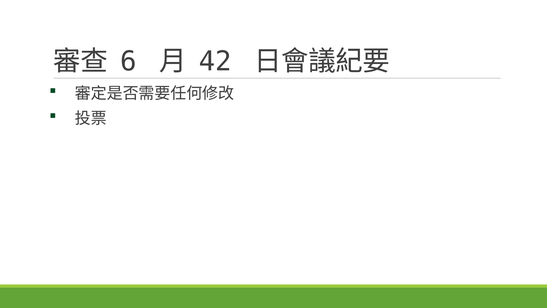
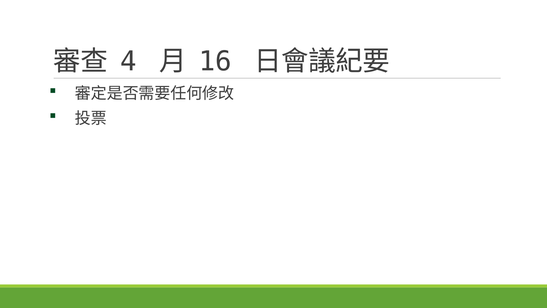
6: 6 -> 4 (128, 61)
42: 42 -> 16 (215, 61)
